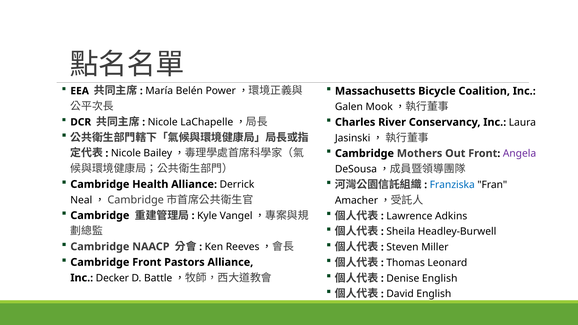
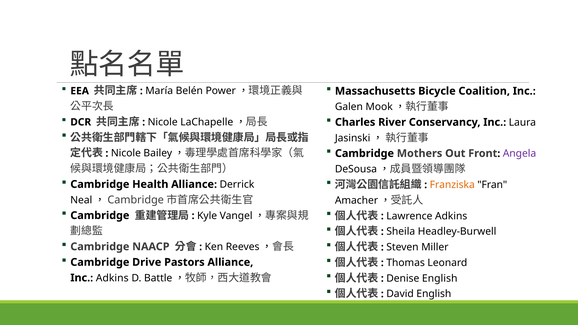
Franziska colour: blue -> orange (452, 185)
Cambridge Front: Front -> Drive (147, 262)
Inc Decker: Decker -> Adkins (112, 278)
